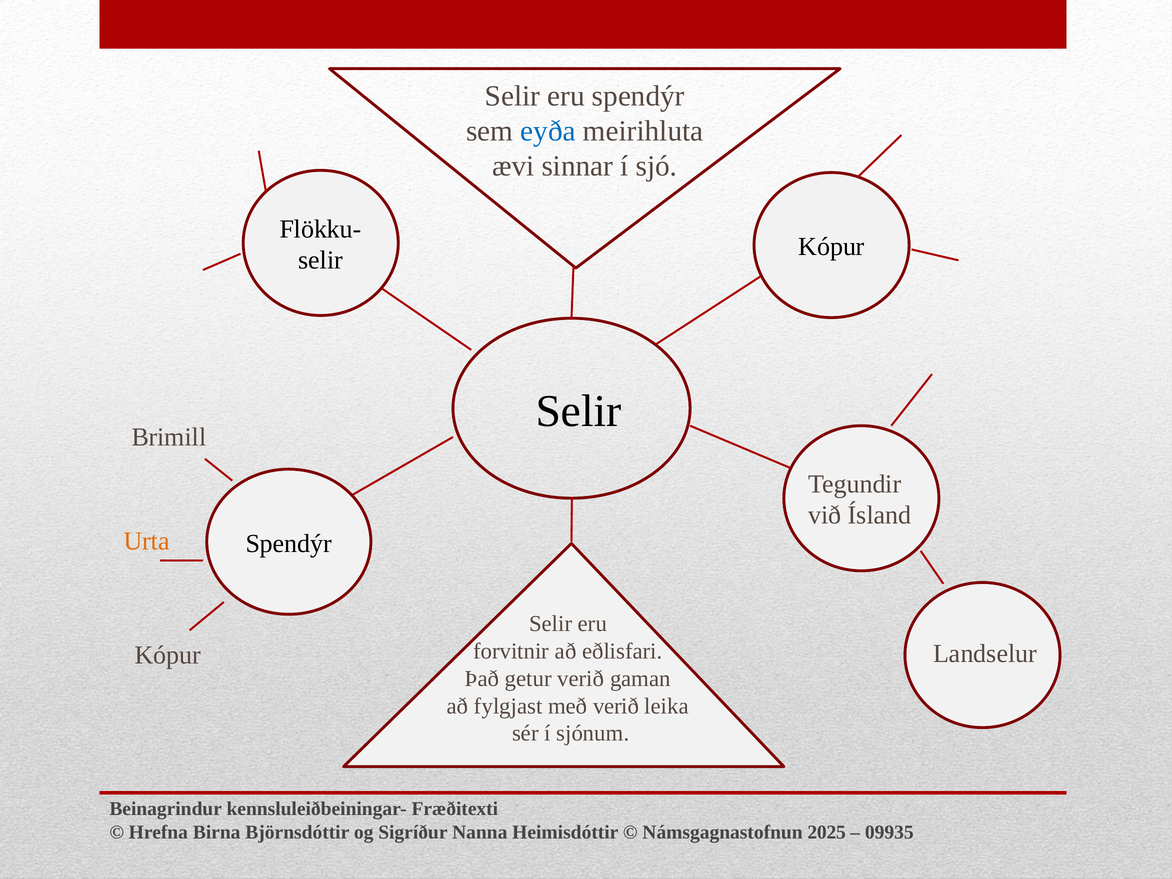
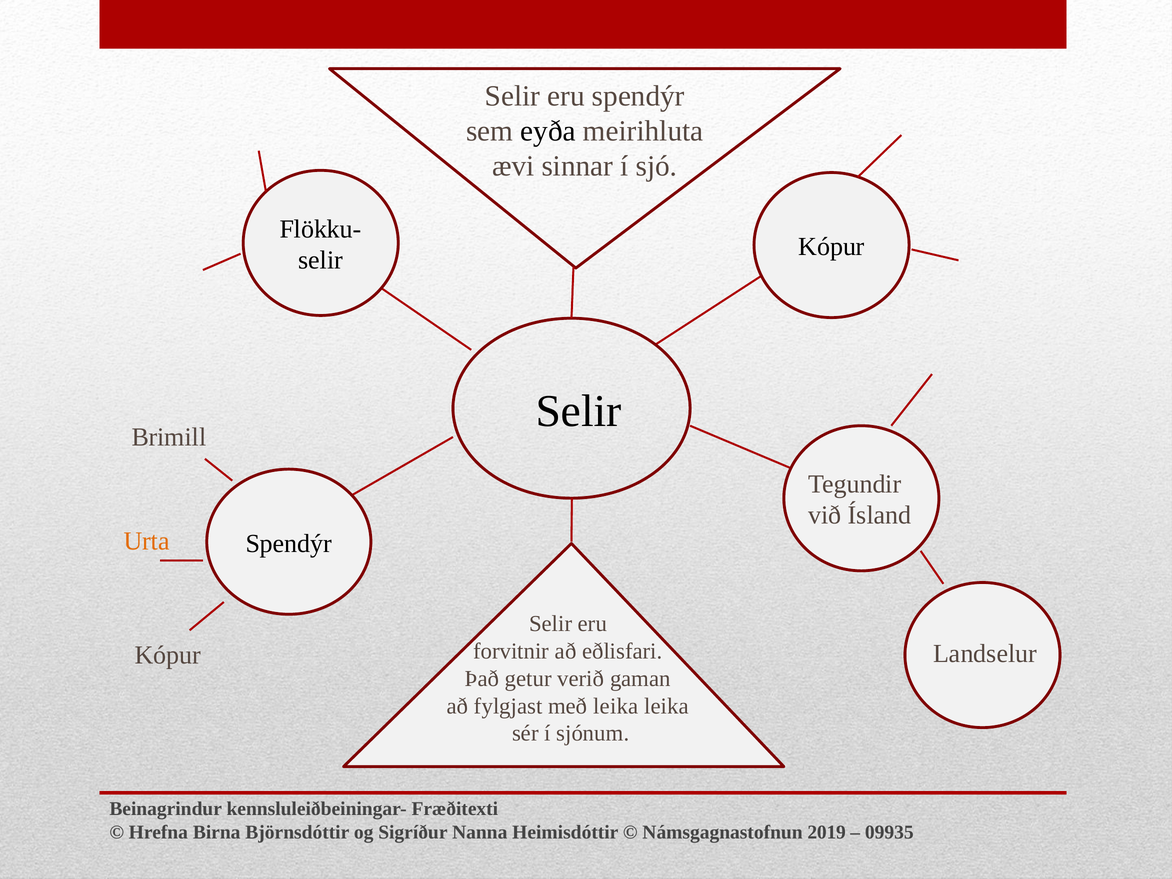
eyða colour: blue -> black (548, 131)
með verið: verið -> leika (616, 706)
2025: 2025 -> 2019 (827, 832)
